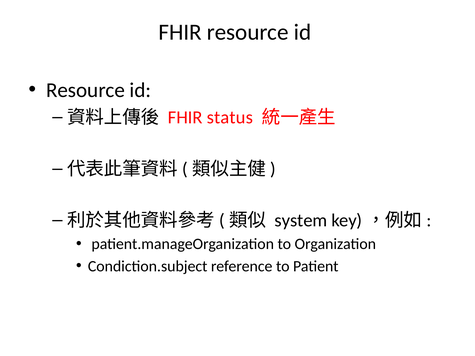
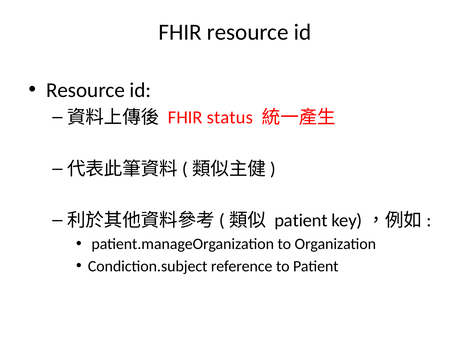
system: system -> patient (301, 221)
